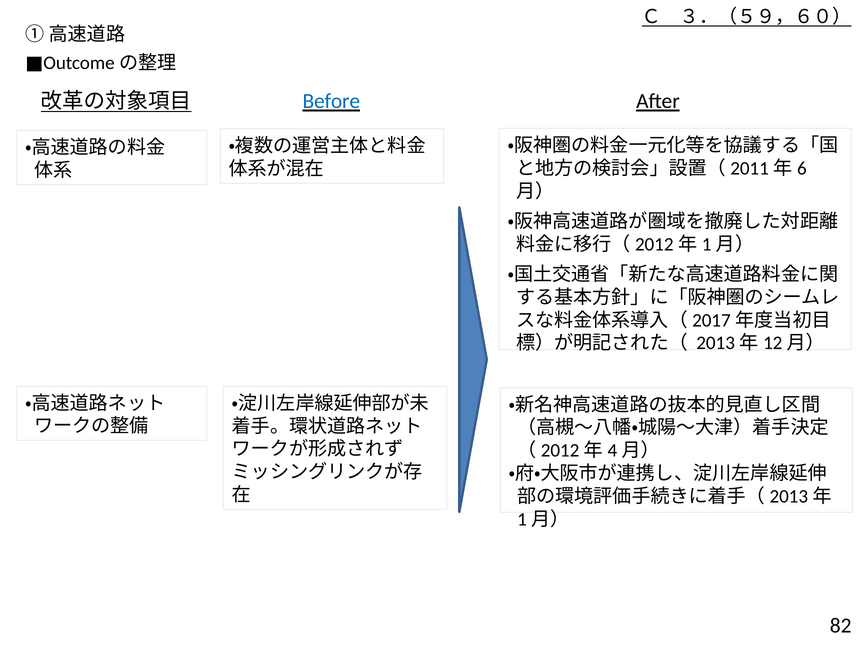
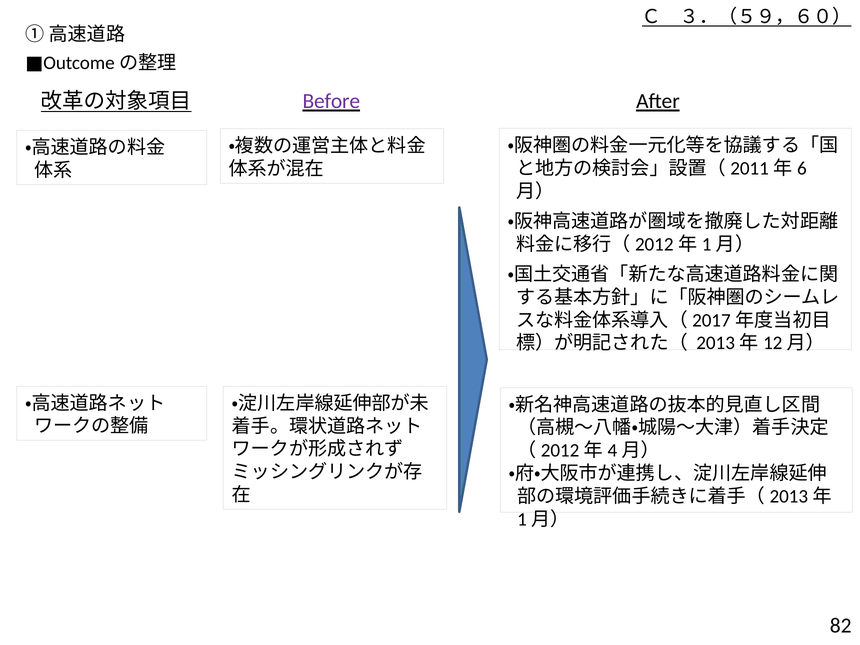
Before colour: blue -> purple (331, 101)
